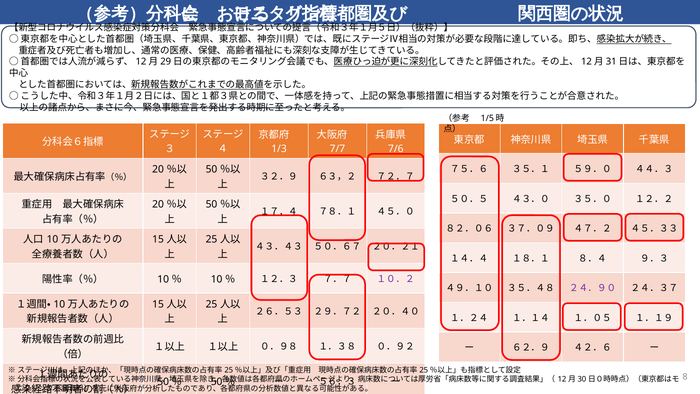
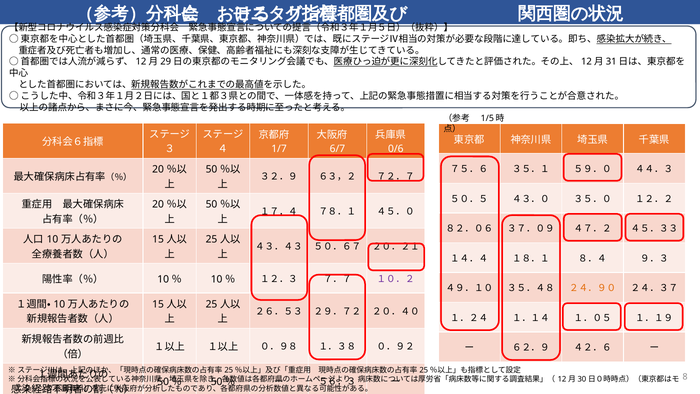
1/3: 1/3 -> 1/7 (279, 149)
7/7: 7/7 -> 6/7 (337, 149)
7/6: 7/6 -> 0/6 (396, 149)
２４．９０ colour: purple -> orange (593, 288)
